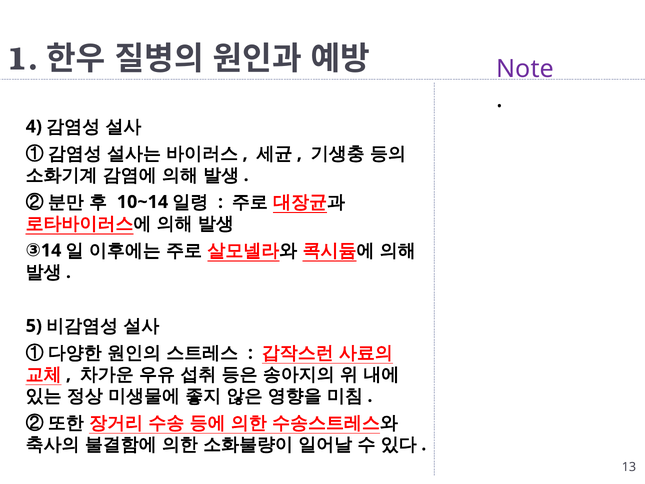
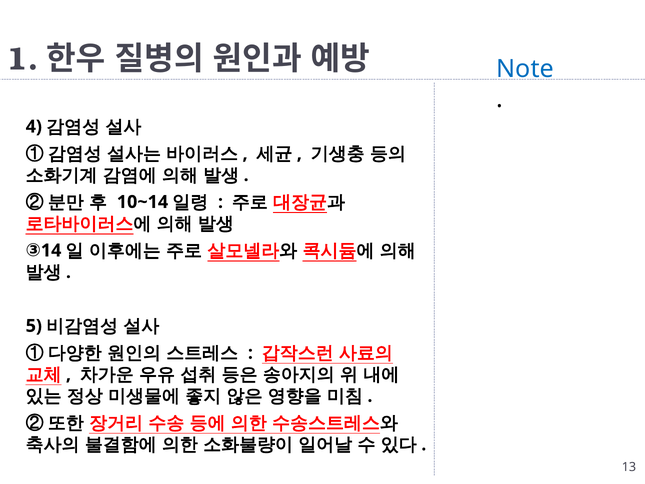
Note colour: purple -> blue (525, 69)
